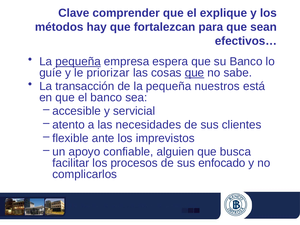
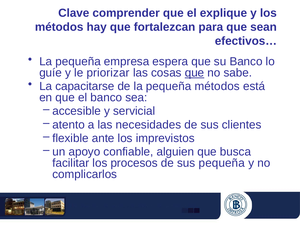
pequeña underline: present -> none (78, 62)
transacción: transacción -> capacitarse (85, 86)
pequeña nuestros: nuestros -> métodos (217, 86)
sus enfocado: enfocado -> pequeña (222, 163)
